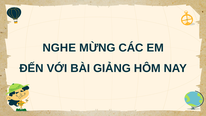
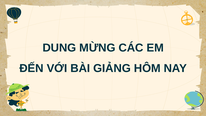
NGHE: NGHE -> DUNG (59, 48)
